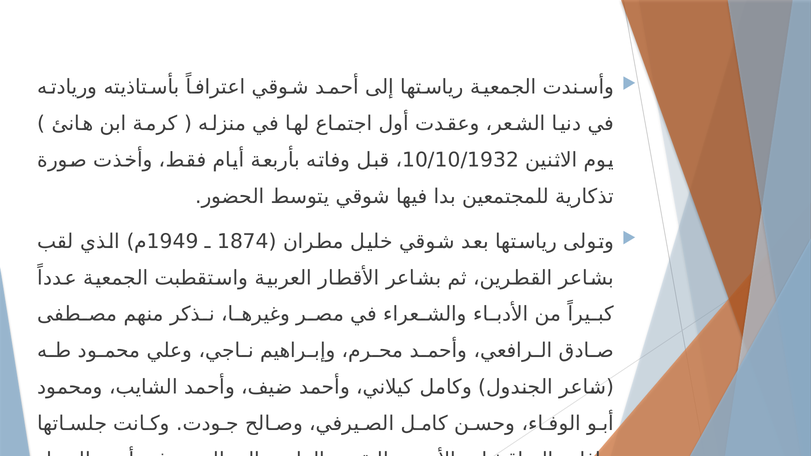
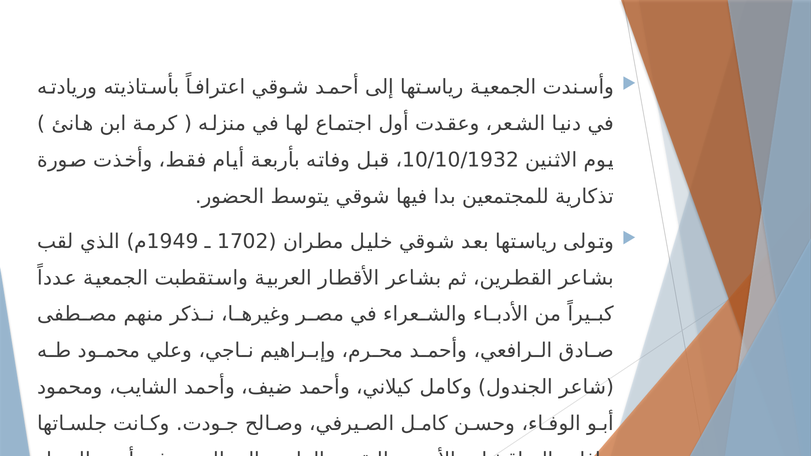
1874: 1874 -> 1702 (243, 241)
